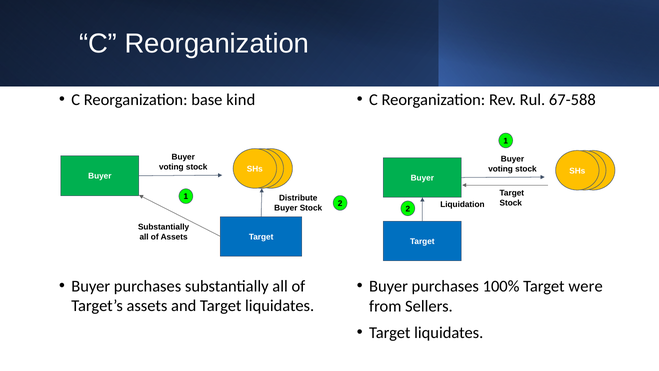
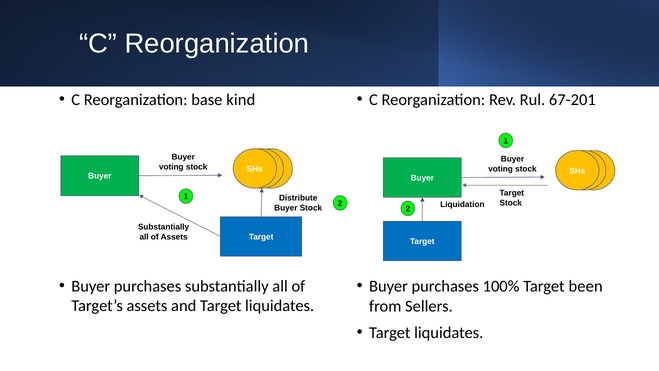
67-588: 67-588 -> 67-201 (572, 100)
were: were -> been (586, 286)
